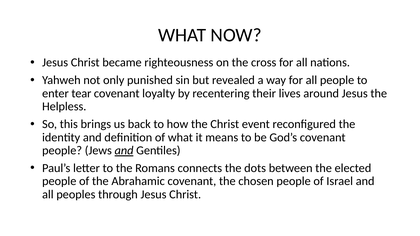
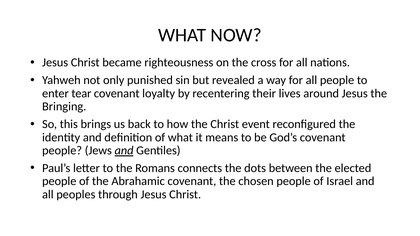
Helpless: Helpless -> Bringing (64, 107)
